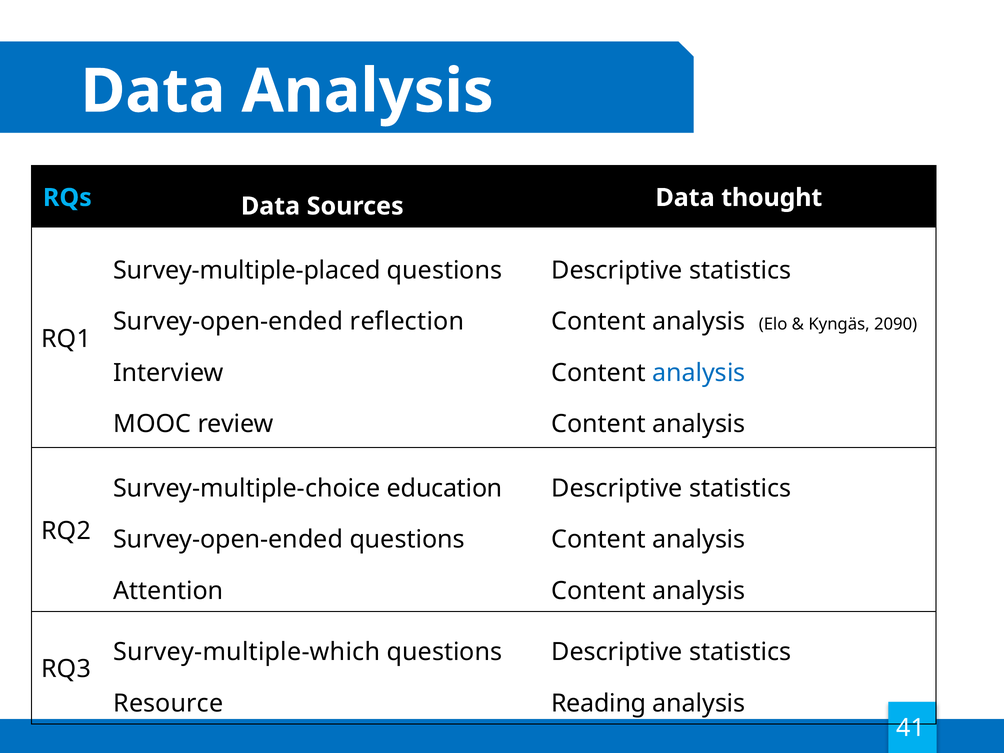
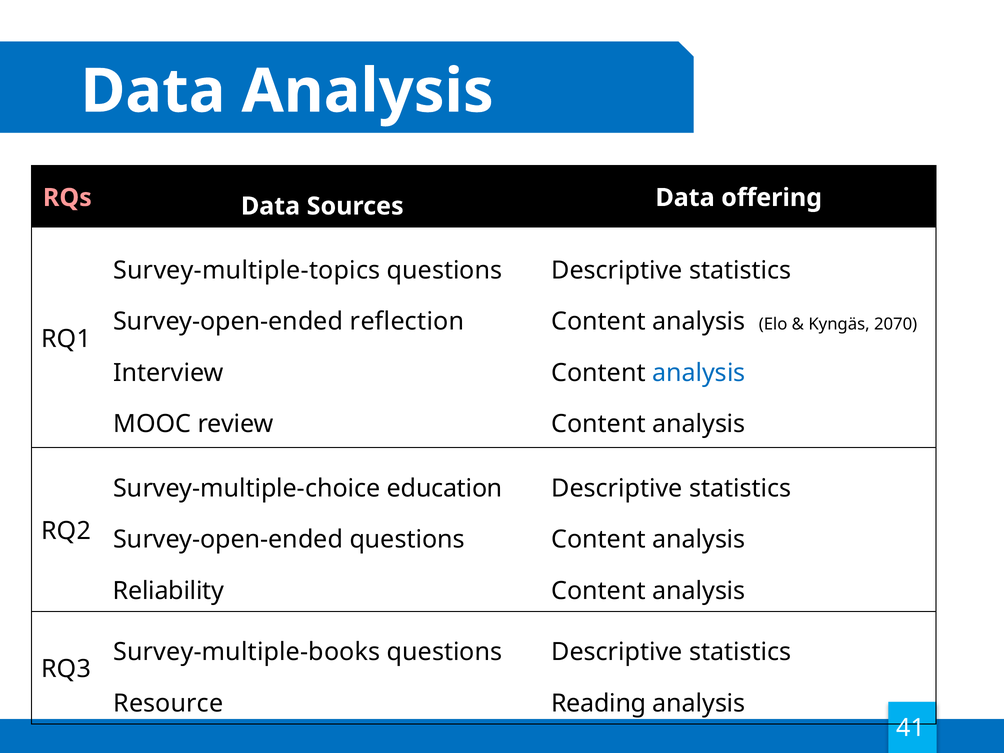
RQs colour: light blue -> pink (67, 198)
thought: thought -> offering (772, 198)
Survey-multiple-placed: Survey-multiple-placed -> Survey-multiple-topics (247, 270)
2090: 2090 -> 2070 (896, 324)
Attention: Attention -> Reliability (168, 591)
Survey-multiple-which: Survey-multiple-which -> Survey-multiple-books (247, 652)
